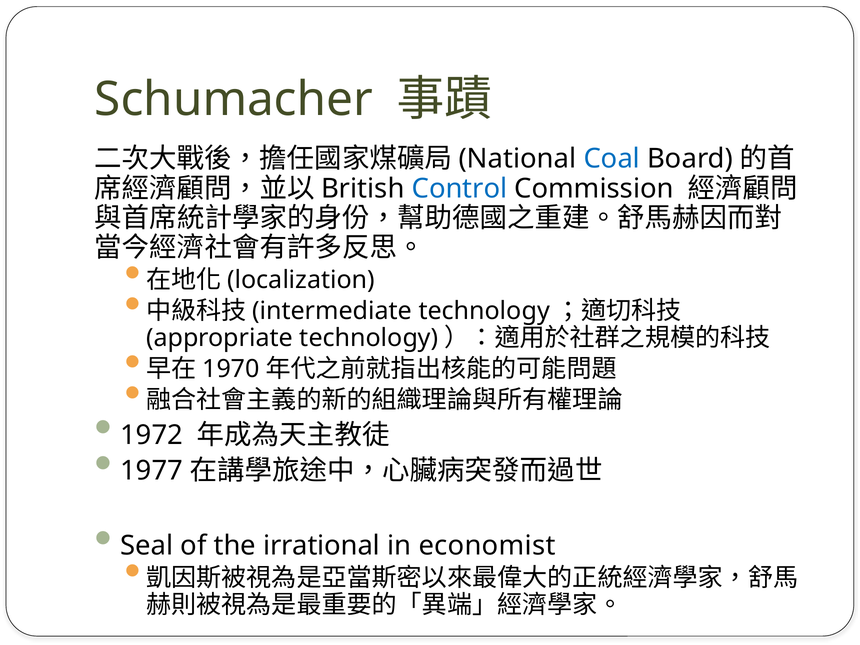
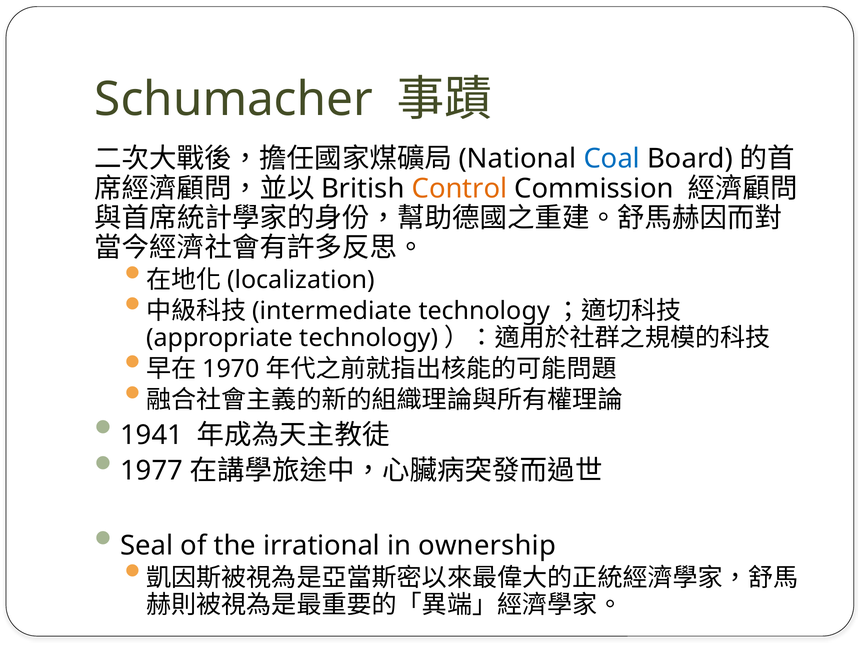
Control colour: blue -> orange (459, 188)
1972: 1972 -> 1941 (152, 435)
economist: economist -> ownership (487, 546)
